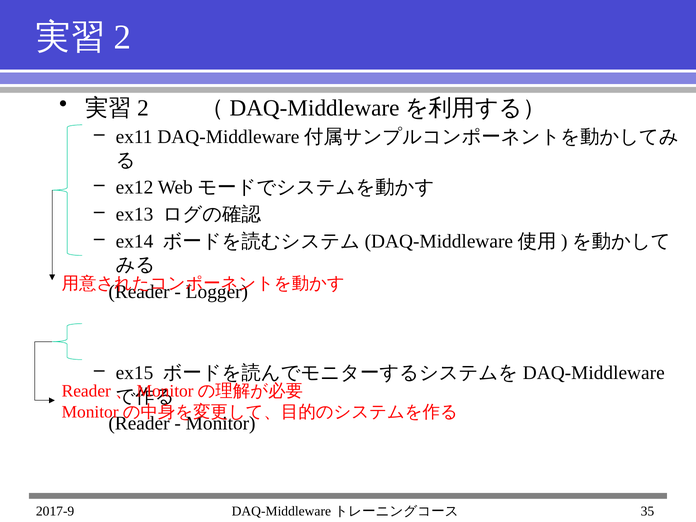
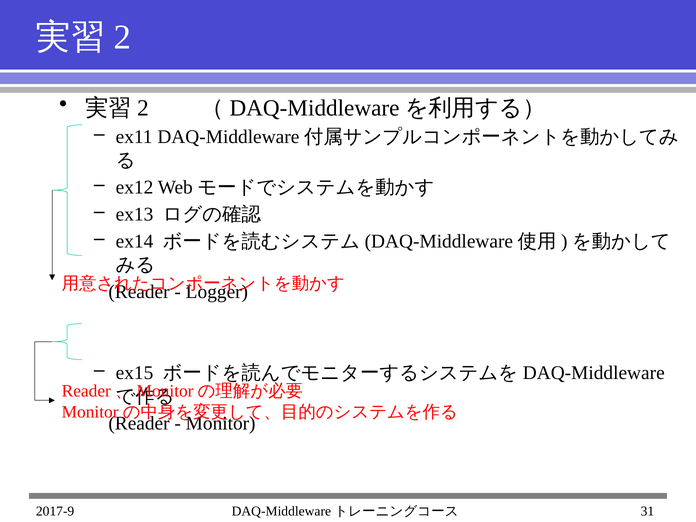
35: 35 -> 31 (647, 511)
